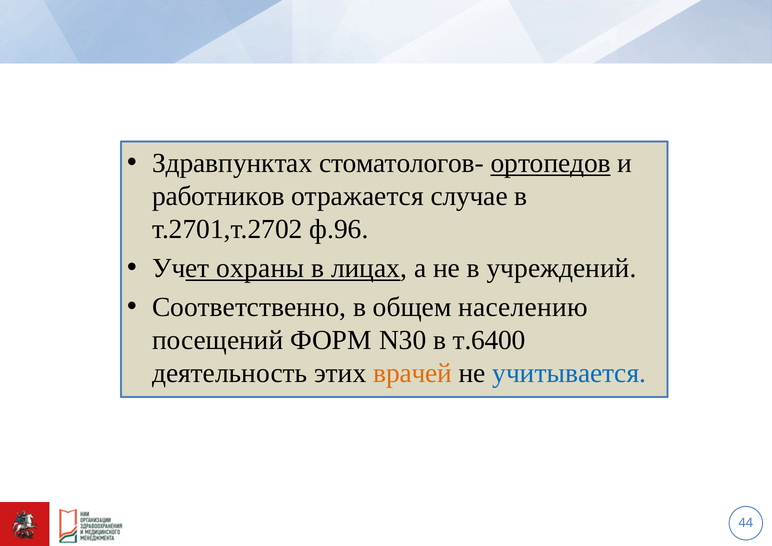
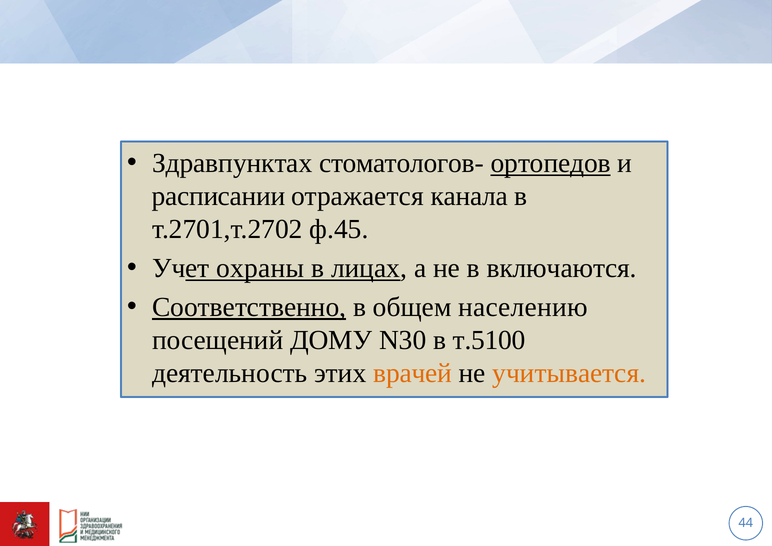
работников: работников -> расписании (219, 196)
случае: случае -> канала (469, 196)
ф.96: ф.96 -> ф.45 (339, 229)
учреждений: учреждений -> включаются (562, 268)
Соответственно underline: none -> present (249, 307)
ФОРМ: ФОРМ -> ДОМУ (331, 340)
т.6400: т.6400 -> т.5100 (489, 340)
учитывается colour: blue -> orange (569, 373)
